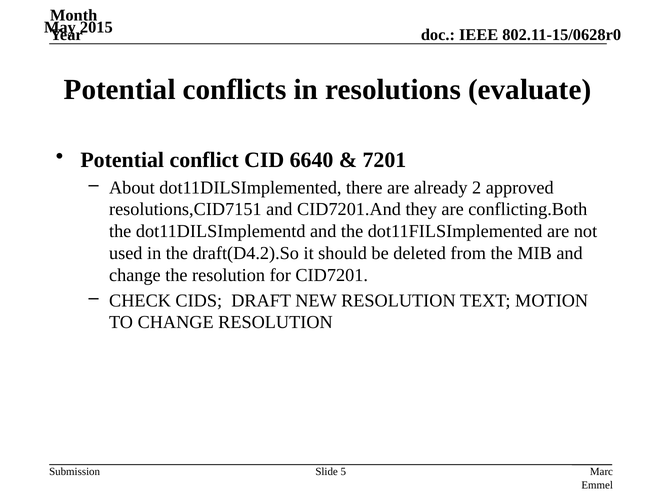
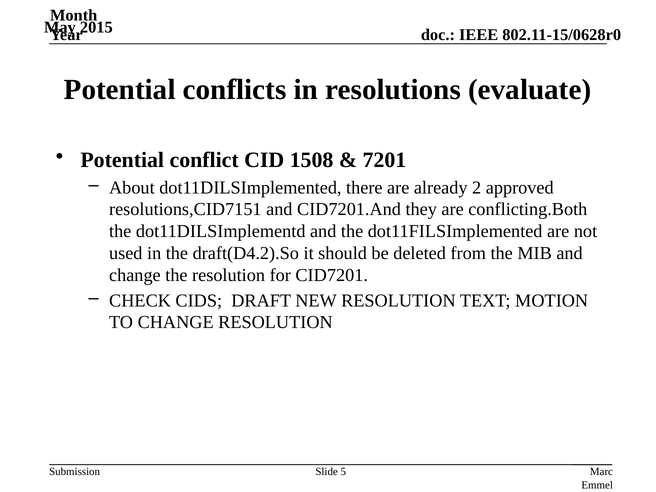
6640: 6640 -> 1508 (312, 160)
